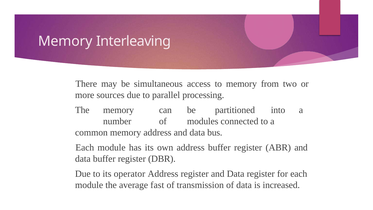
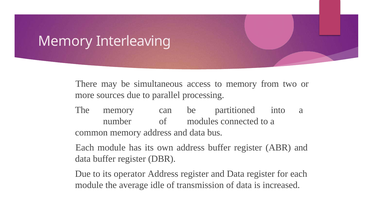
fast: fast -> idle (157, 185)
